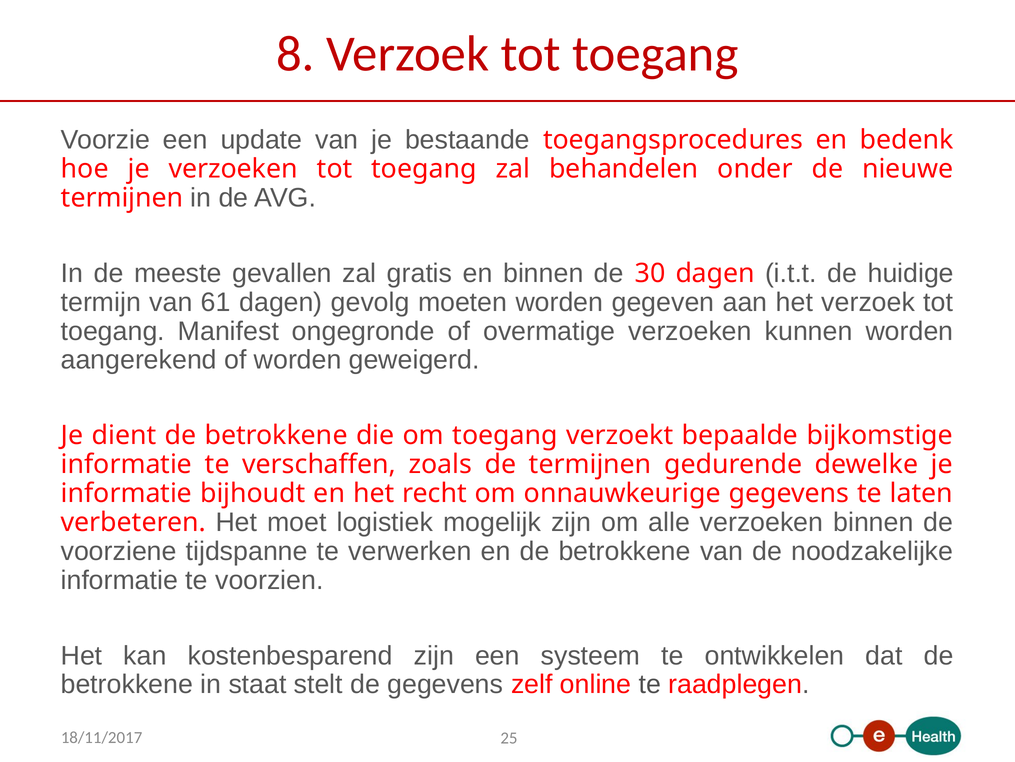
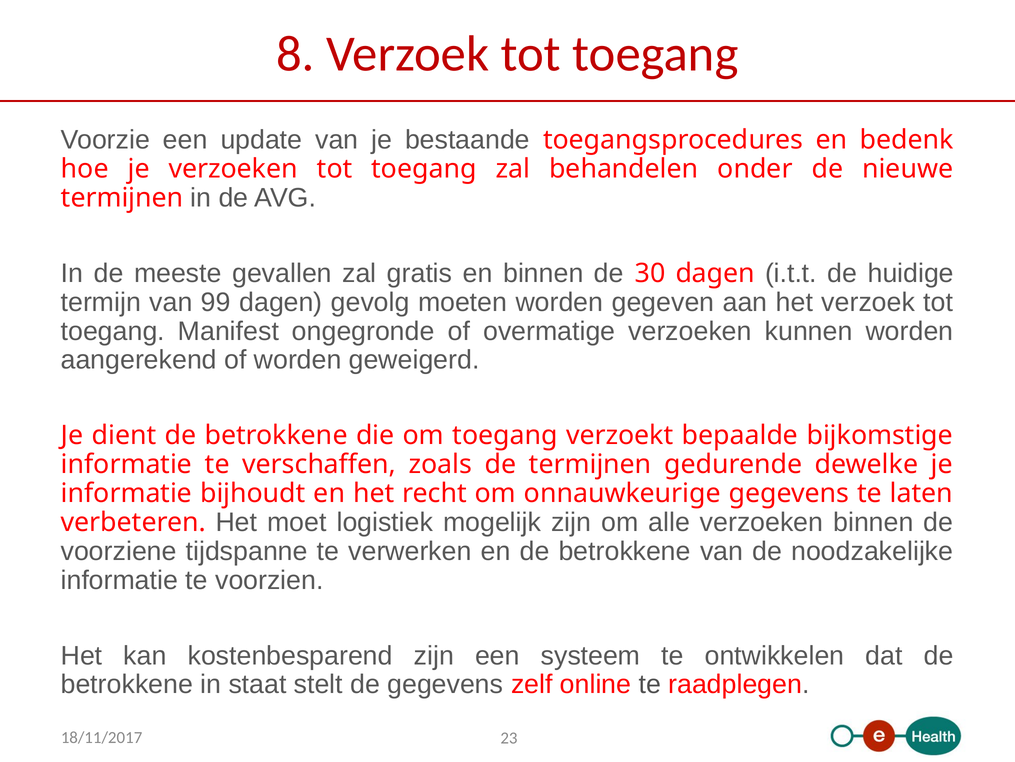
61: 61 -> 99 (216, 302)
25: 25 -> 23 (509, 738)
